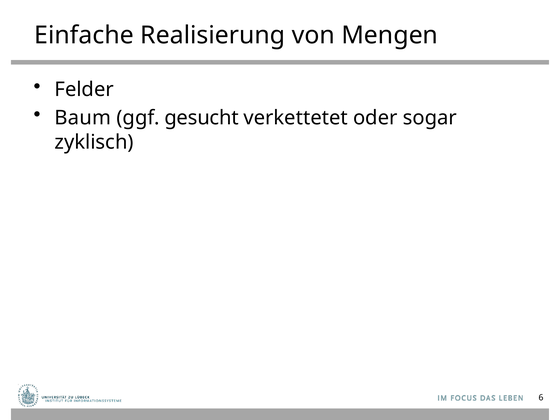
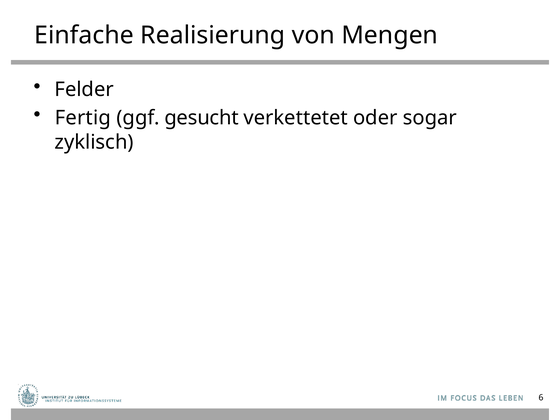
Baum: Baum -> Fertig (83, 118)
